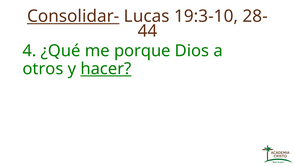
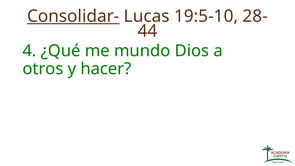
19:3-10: 19:3-10 -> 19:5-10 (206, 16)
porque: porque -> mundo (142, 51)
hacer underline: present -> none (106, 69)
